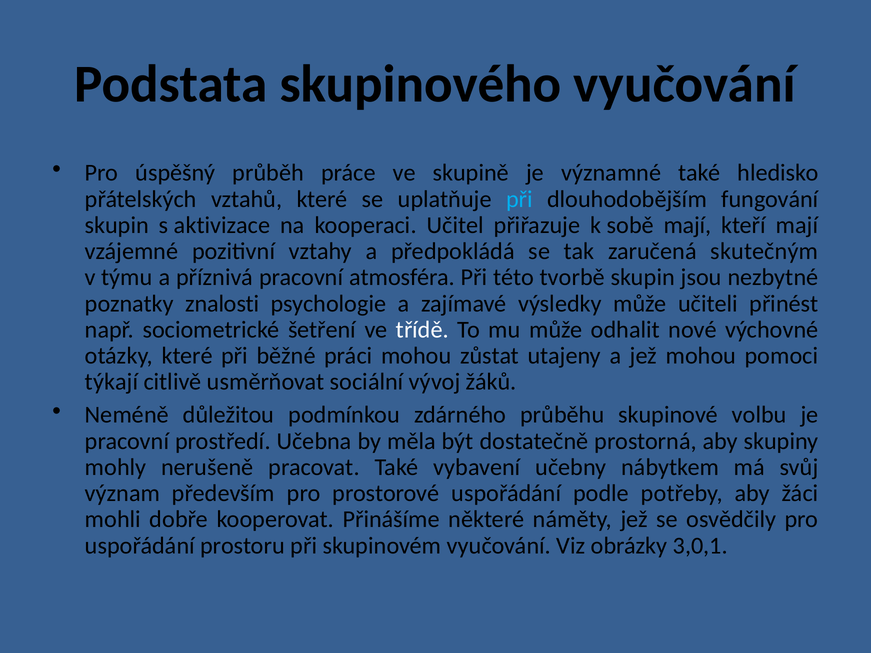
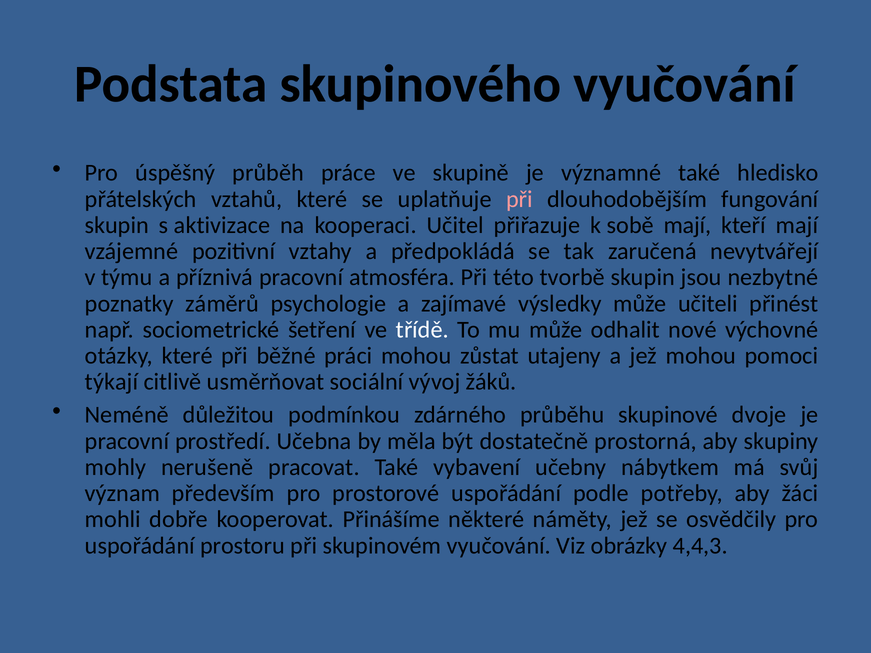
při colour: light blue -> pink (519, 199)
skutečným: skutečným -> nevytvářejí (764, 251)
znalosti: znalosti -> záměrů (222, 304)
volbu: volbu -> dvoje (759, 415)
3,0,1: 3,0,1 -> 4,4,3 (700, 546)
